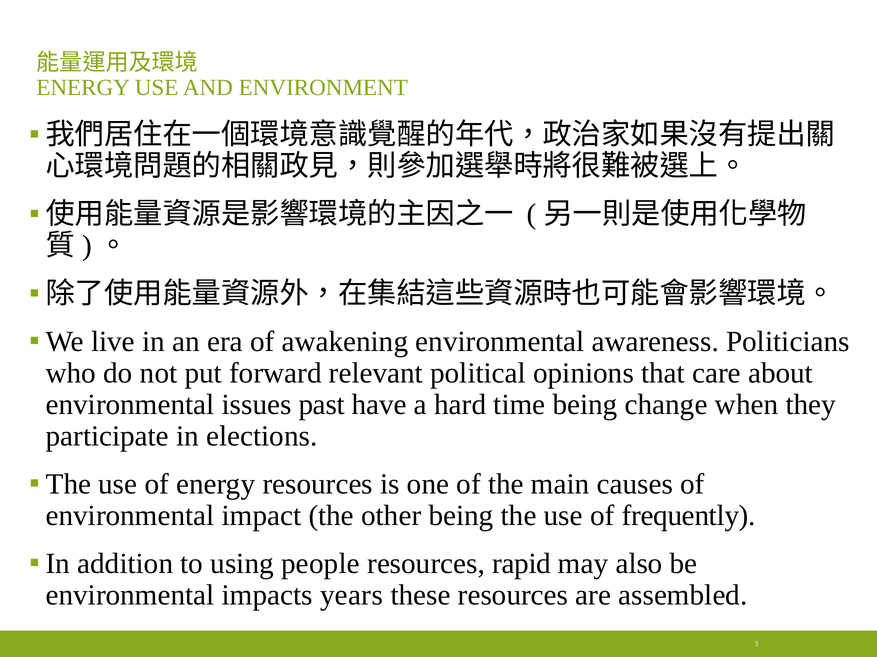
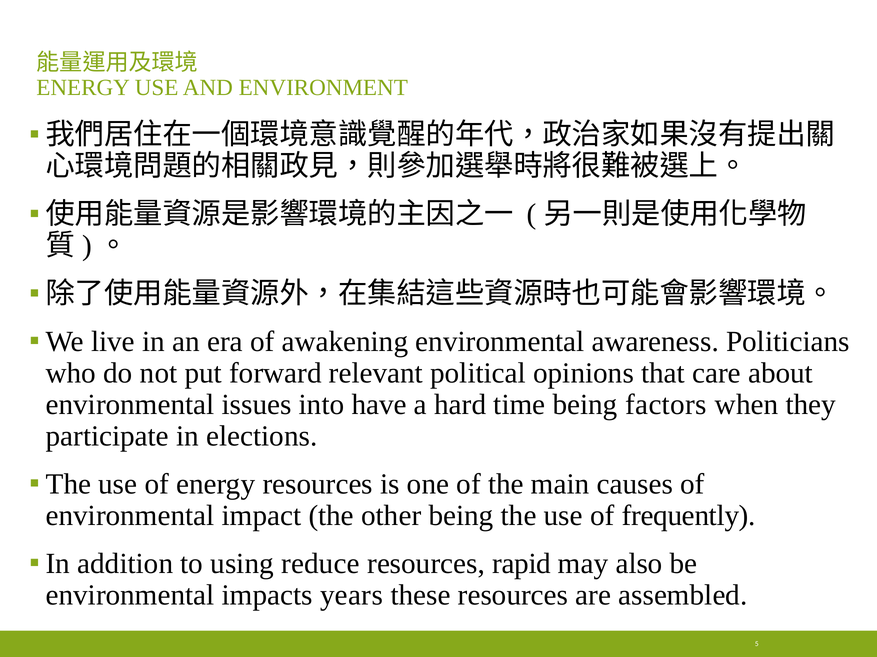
past: past -> into (322, 405)
change: change -> factors (666, 405)
people: people -> reduce (321, 564)
